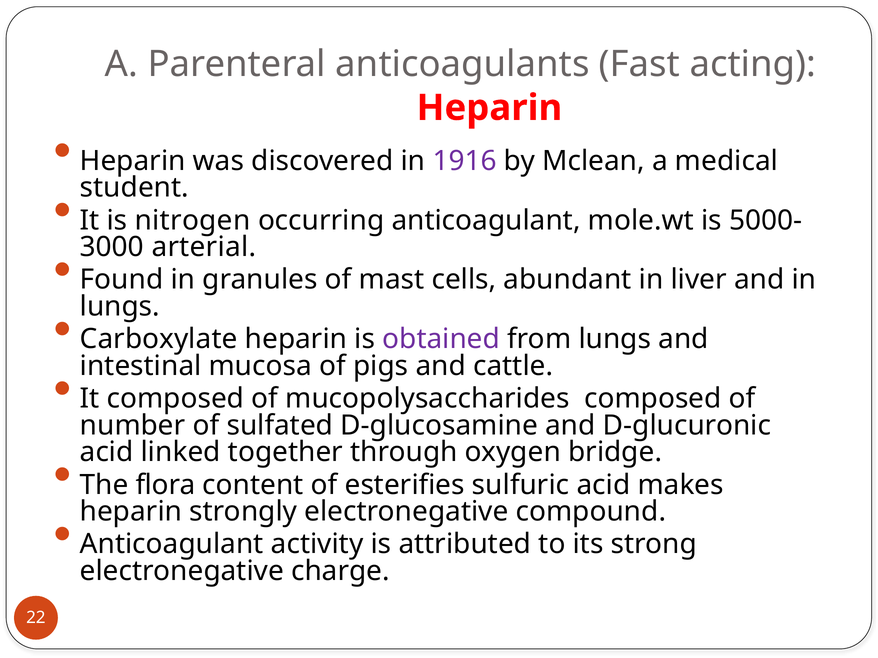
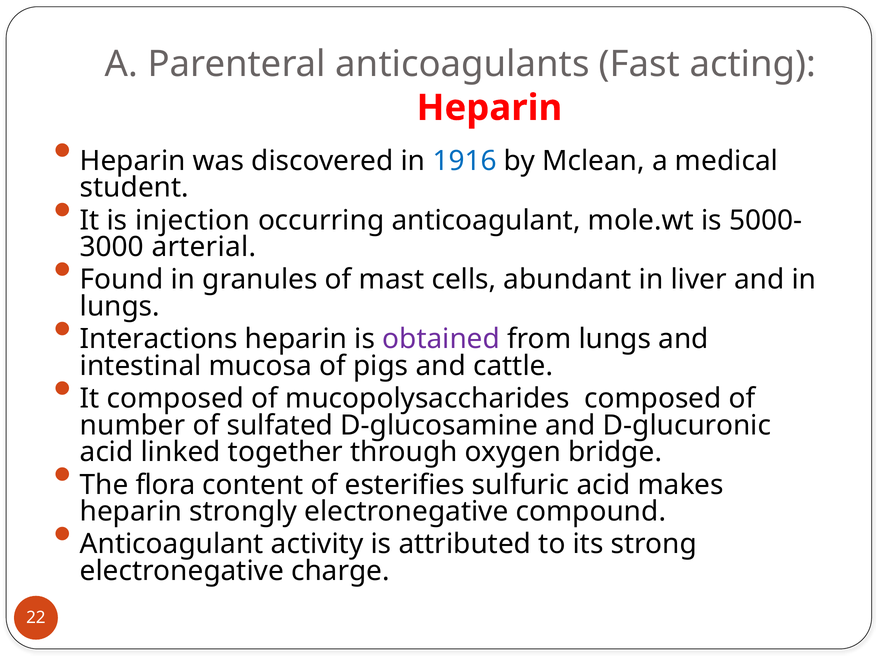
1916 colour: purple -> blue (465, 161)
nitrogen: nitrogen -> injection (193, 220)
Carboxylate: Carboxylate -> Interactions (159, 339)
